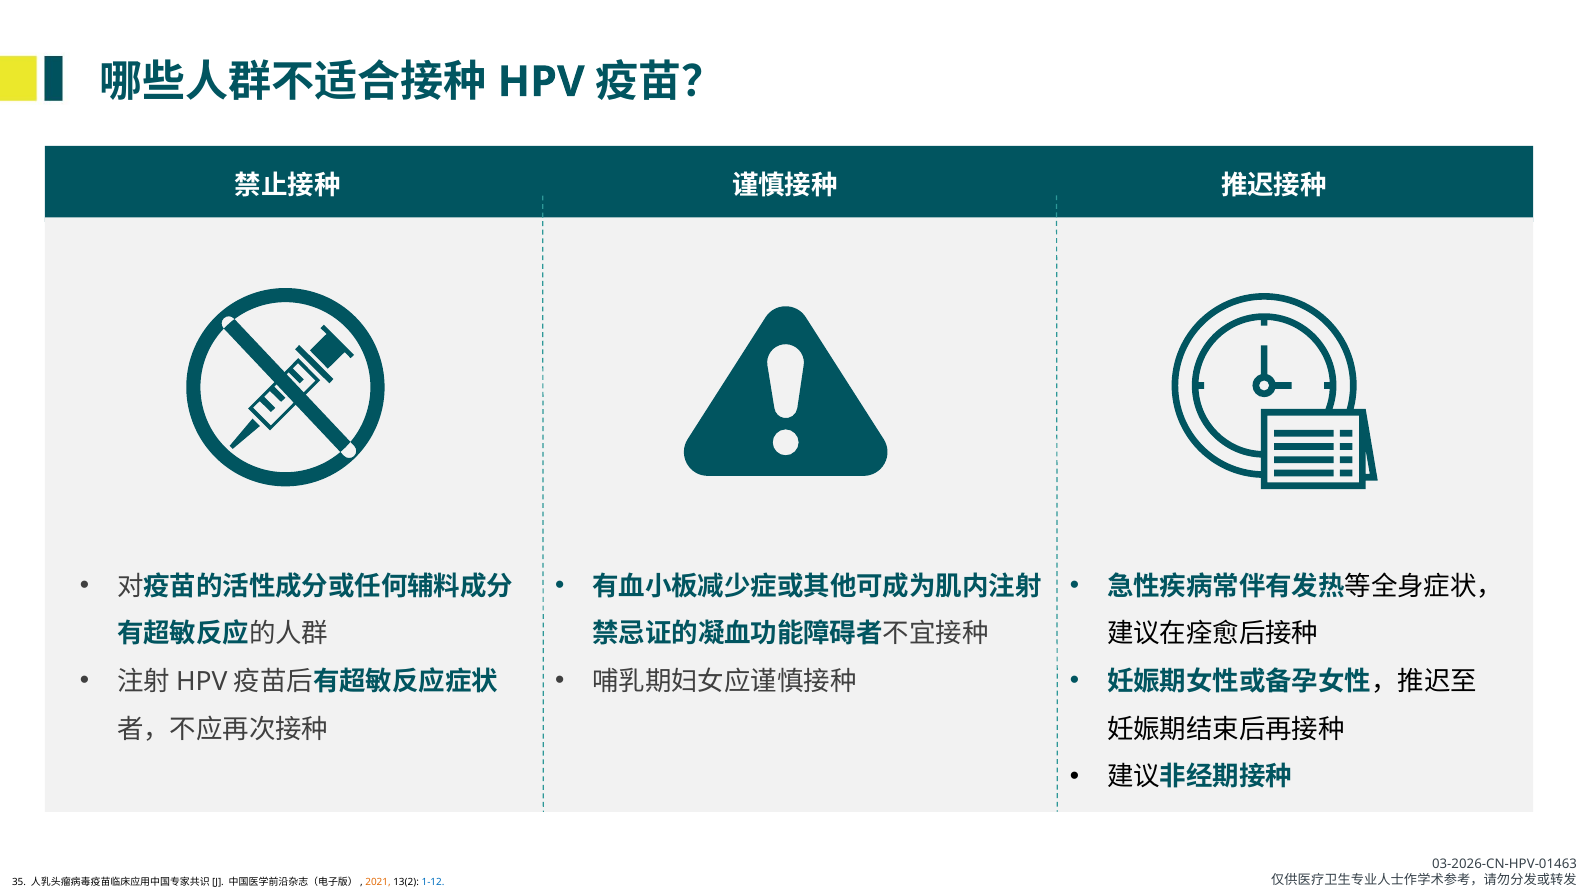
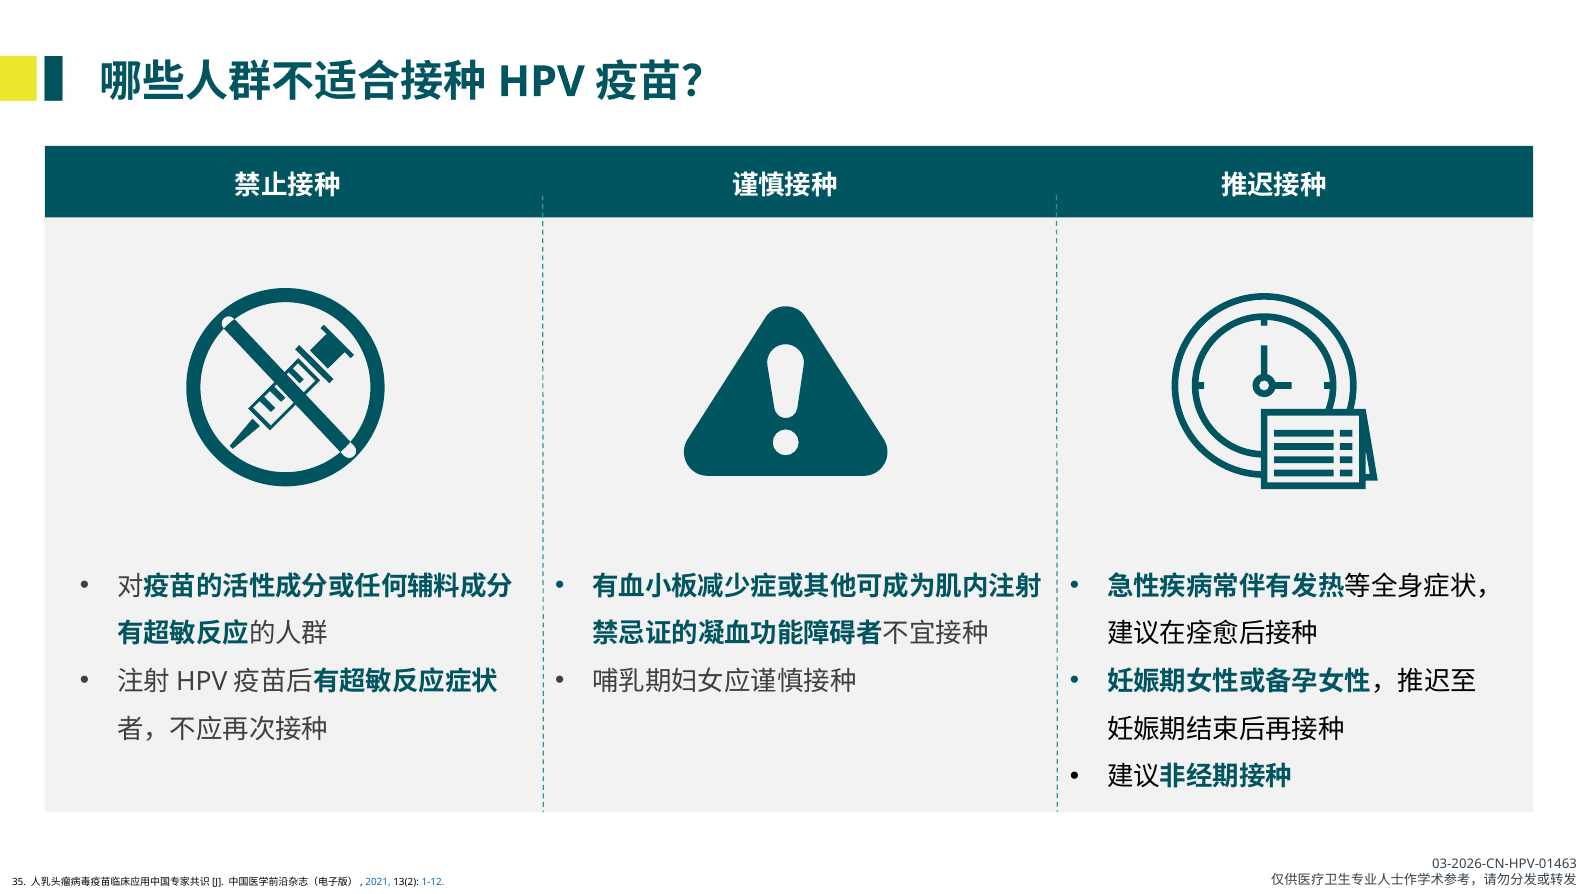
2021 colour: orange -> blue (378, 882)
